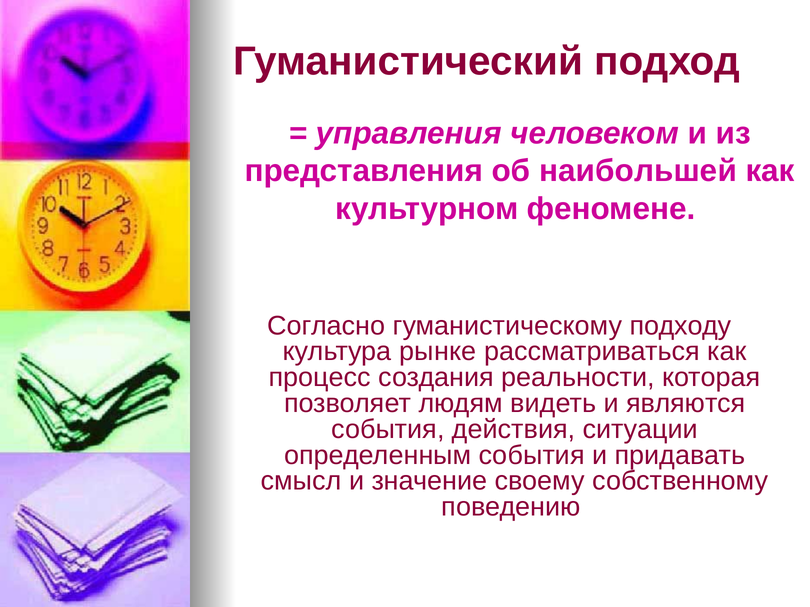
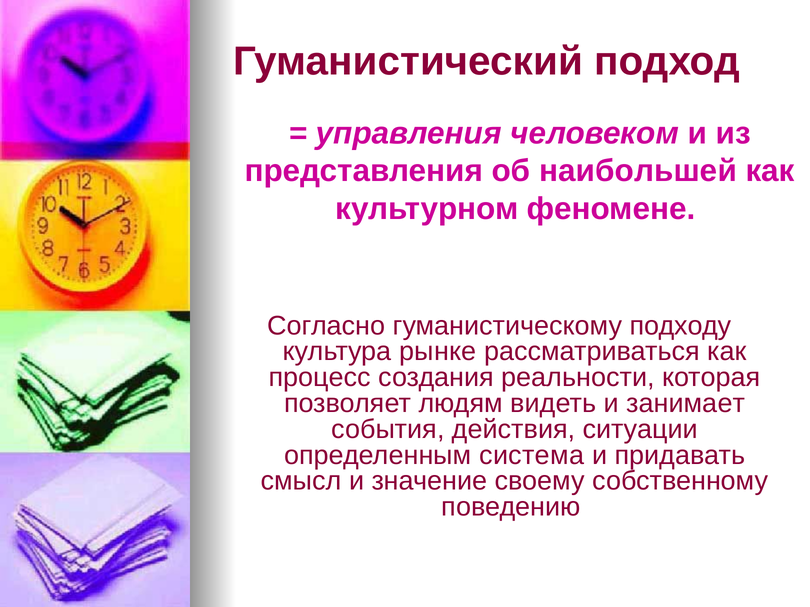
являются: являются -> занимает (686, 404)
определенным события: события -> система (532, 456)
